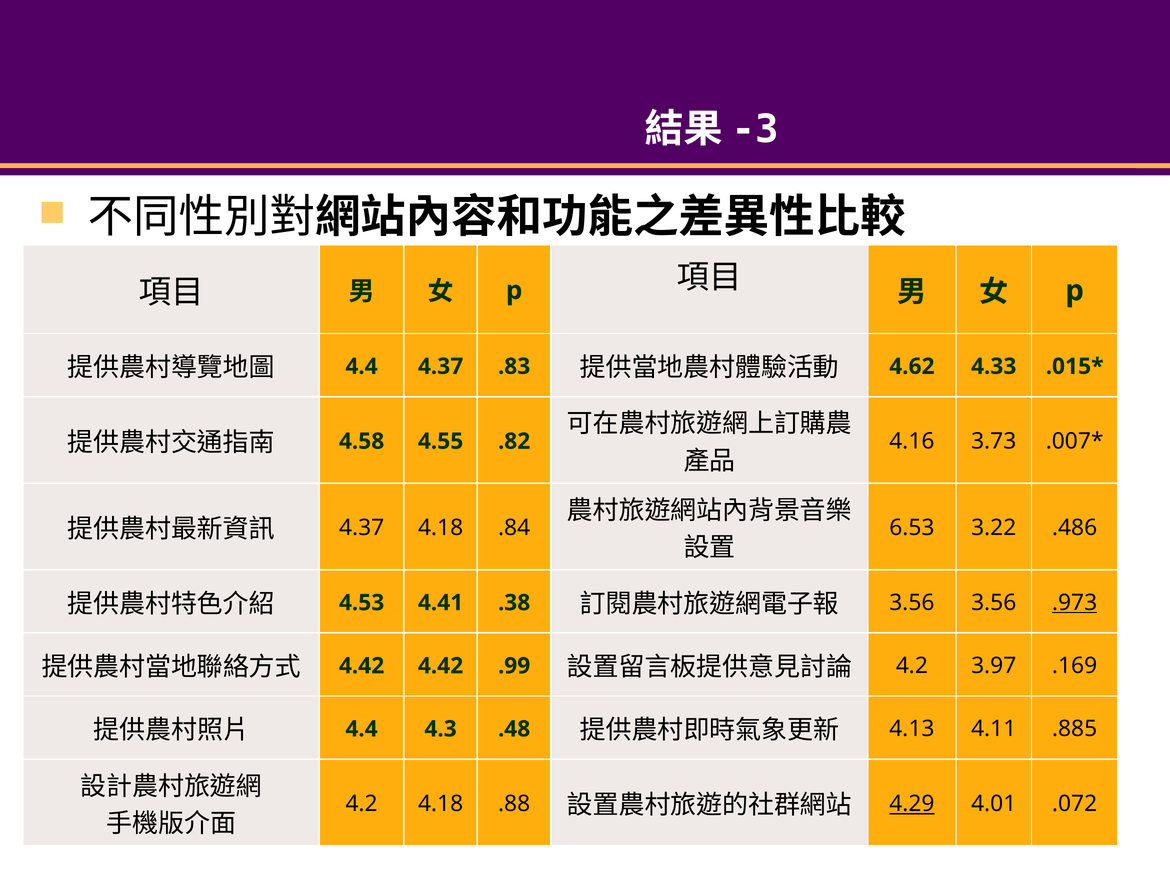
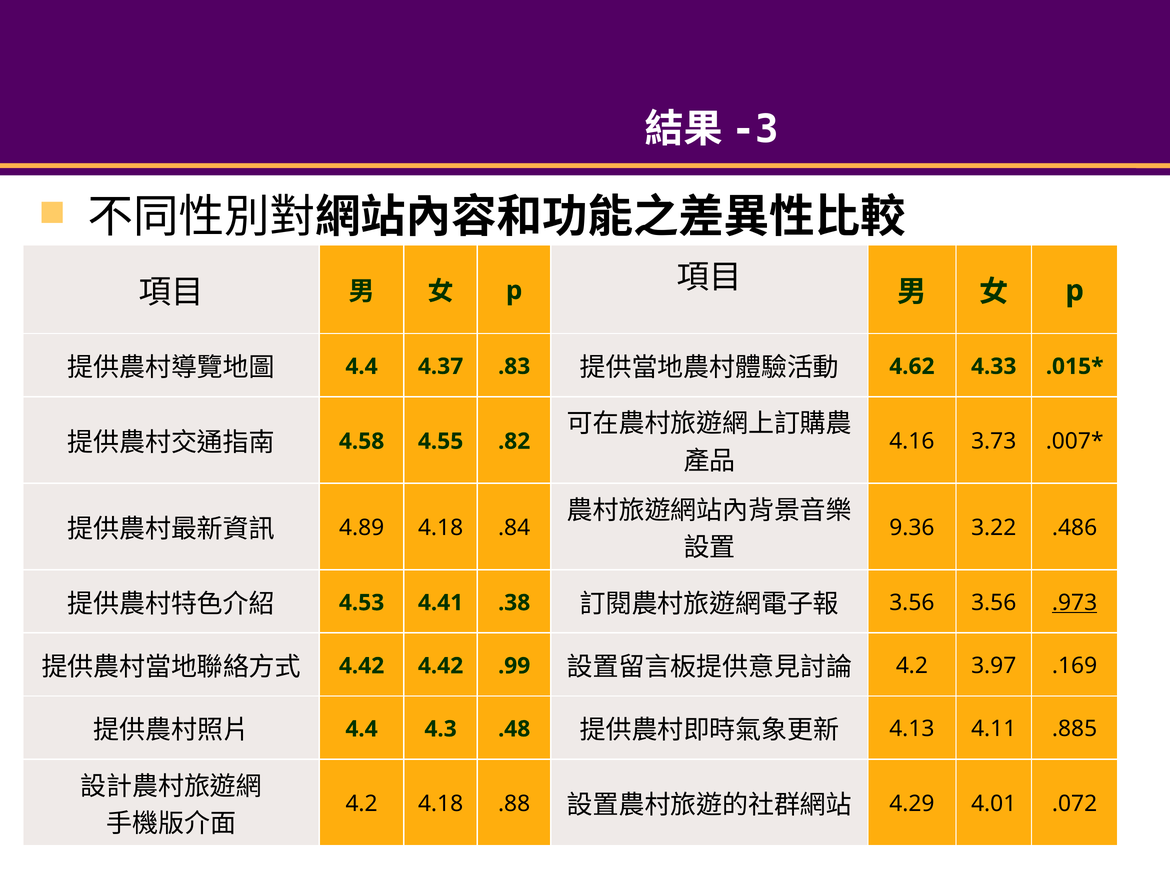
4.37: 4.37 -> 4.89 (362, 528)
6.53: 6.53 -> 9.36 (912, 528)
4.29 underline: present -> none (912, 804)
